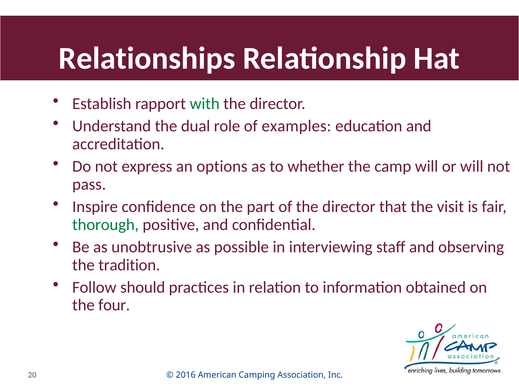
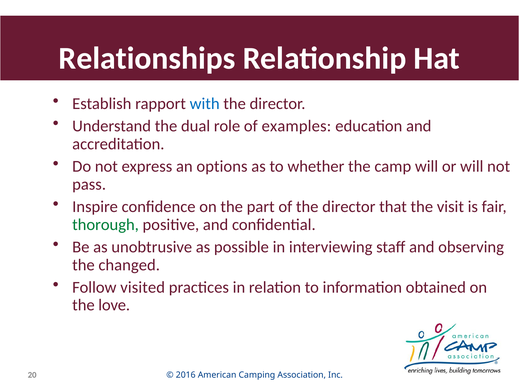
with colour: green -> blue (205, 104)
tradition: tradition -> changed (129, 265)
should: should -> visited (143, 287)
four: four -> love (114, 305)
